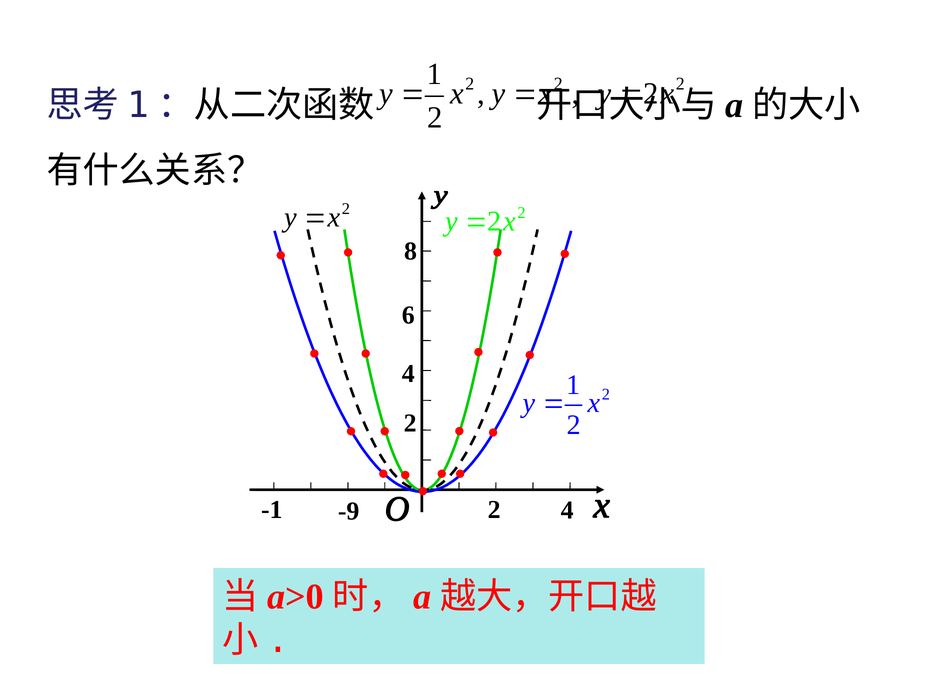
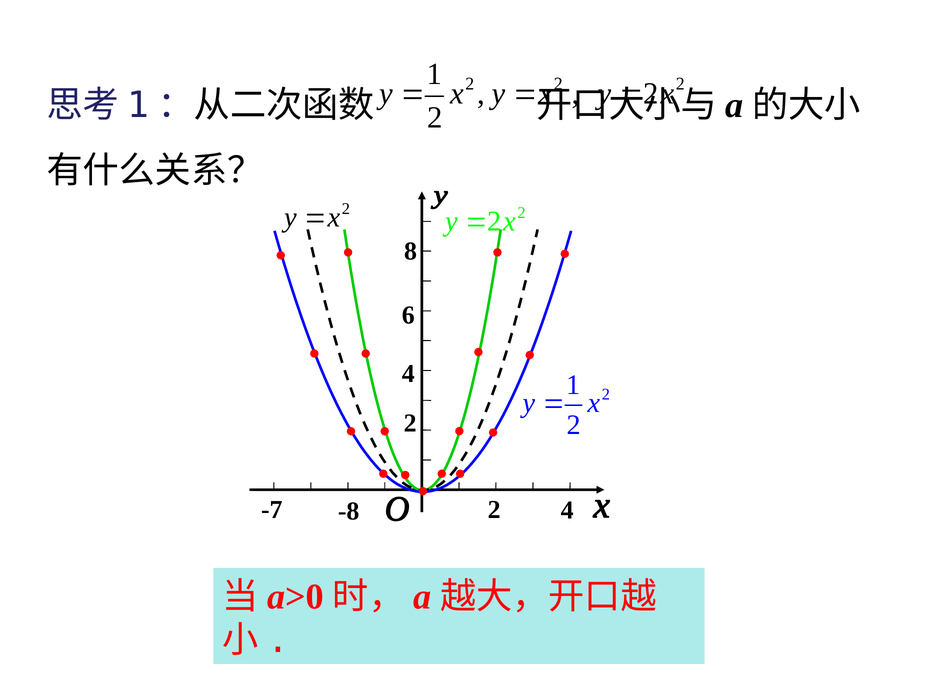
-1: -1 -> -7 (272, 509)
-9: -9 -> -8 (349, 511)
